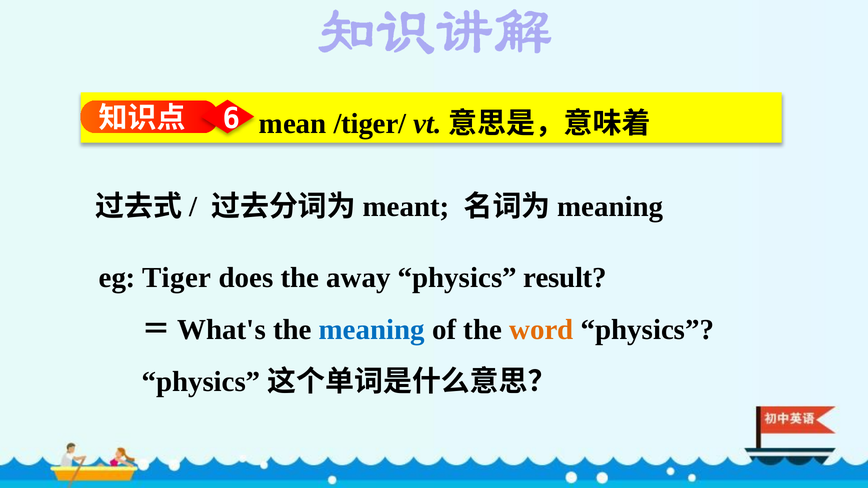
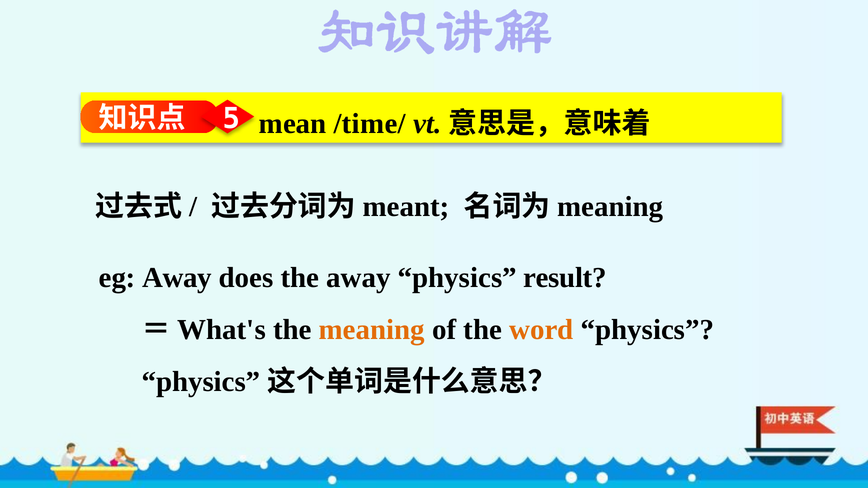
6: 6 -> 5 (231, 119)
/tiger/: /tiger/ -> /time/ (370, 124)
eg Tiger: Tiger -> Away (177, 278)
meaning colour: blue -> orange (372, 330)
